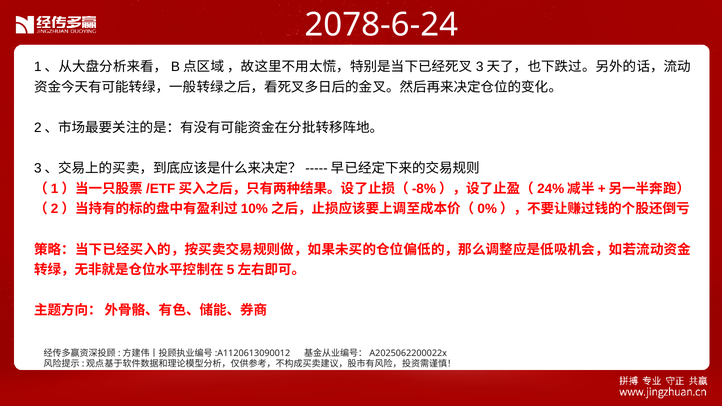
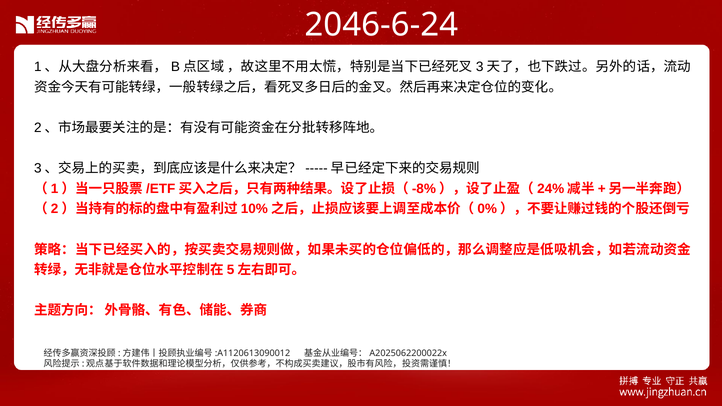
2078-6-24: 2078-6-24 -> 2046-6-24 (381, 25)
